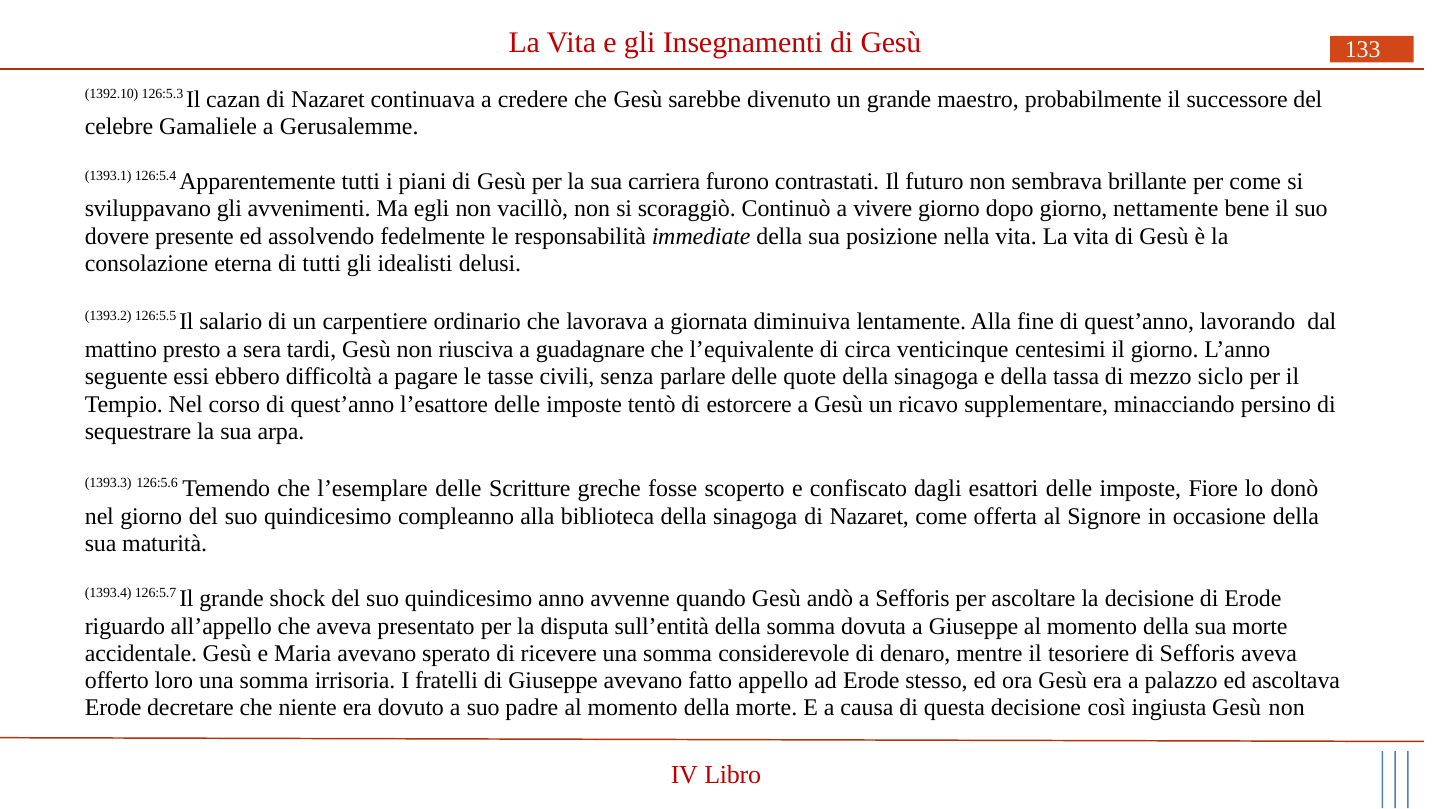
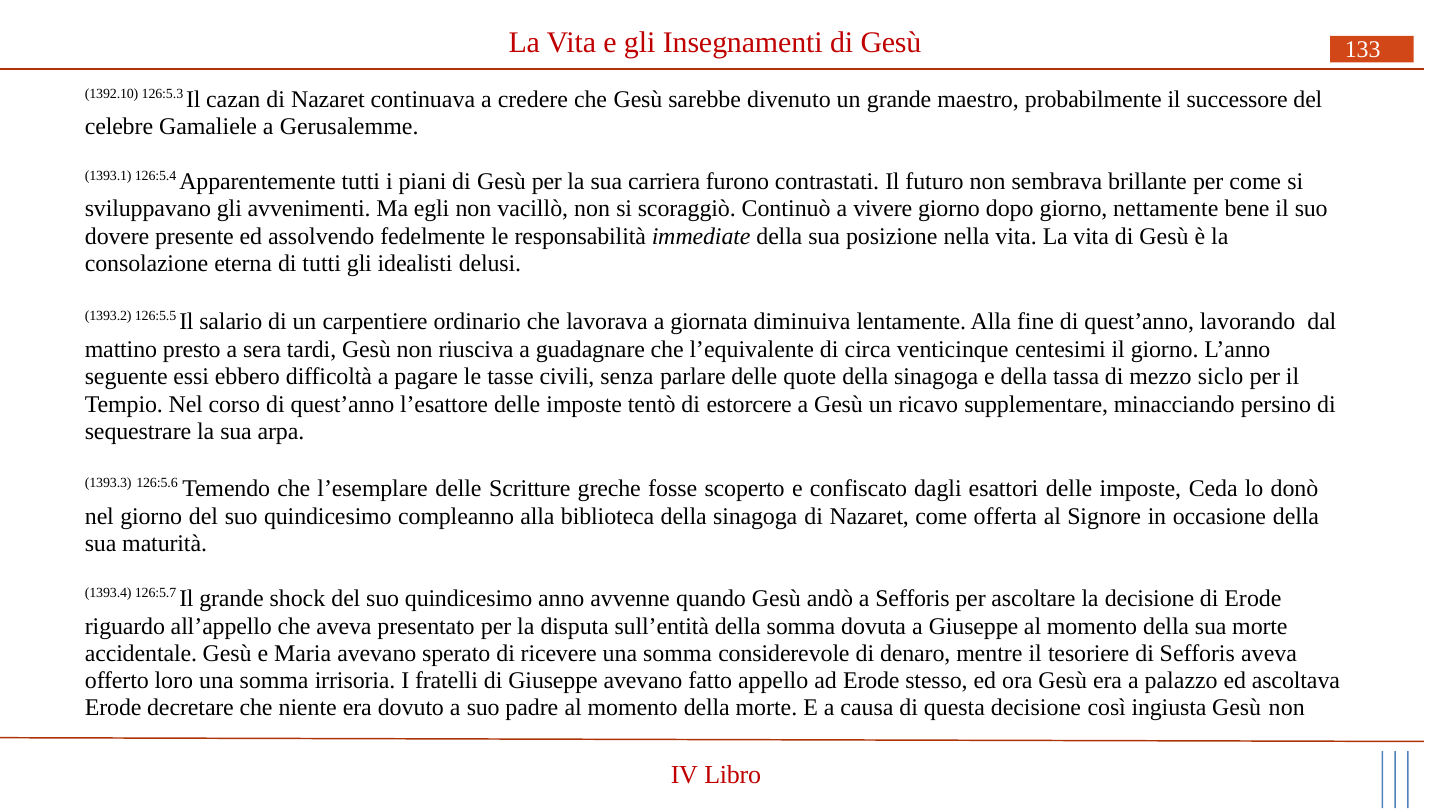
Fiore: Fiore -> Ceda (1213, 488)
